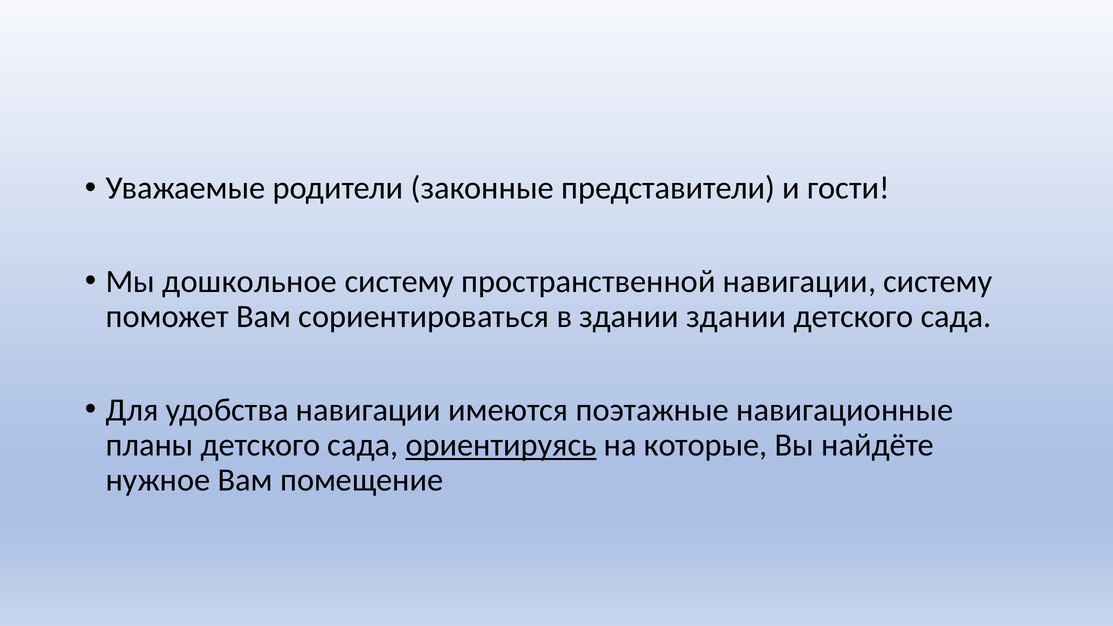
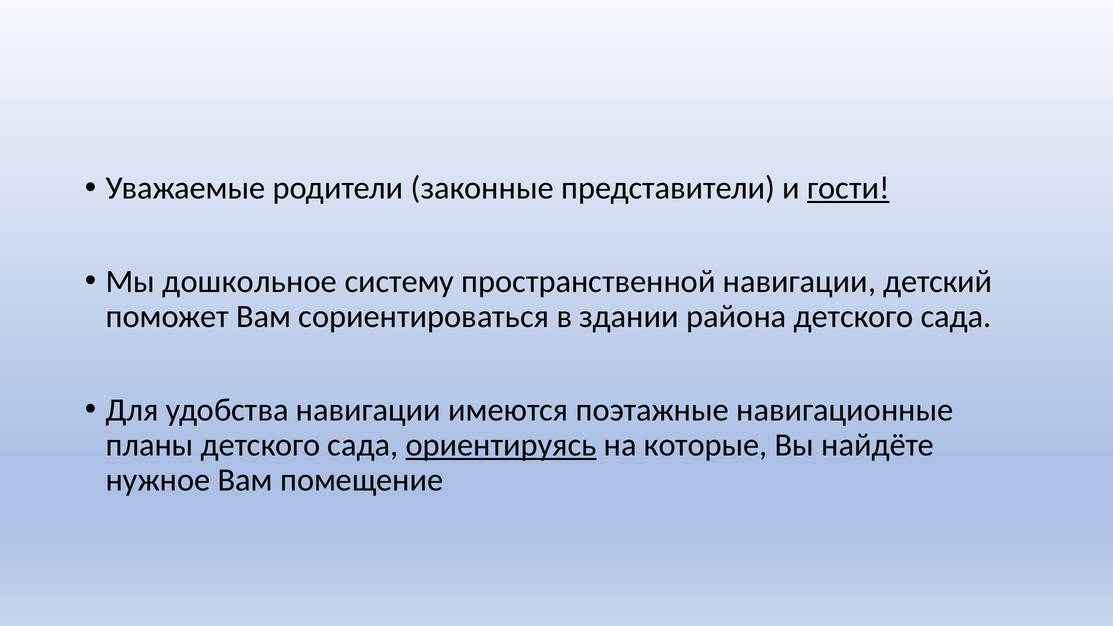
гости underline: none -> present (848, 188)
навигации систему: систему -> детский (938, 282)
здании здании: здании -> района (736, 317)
